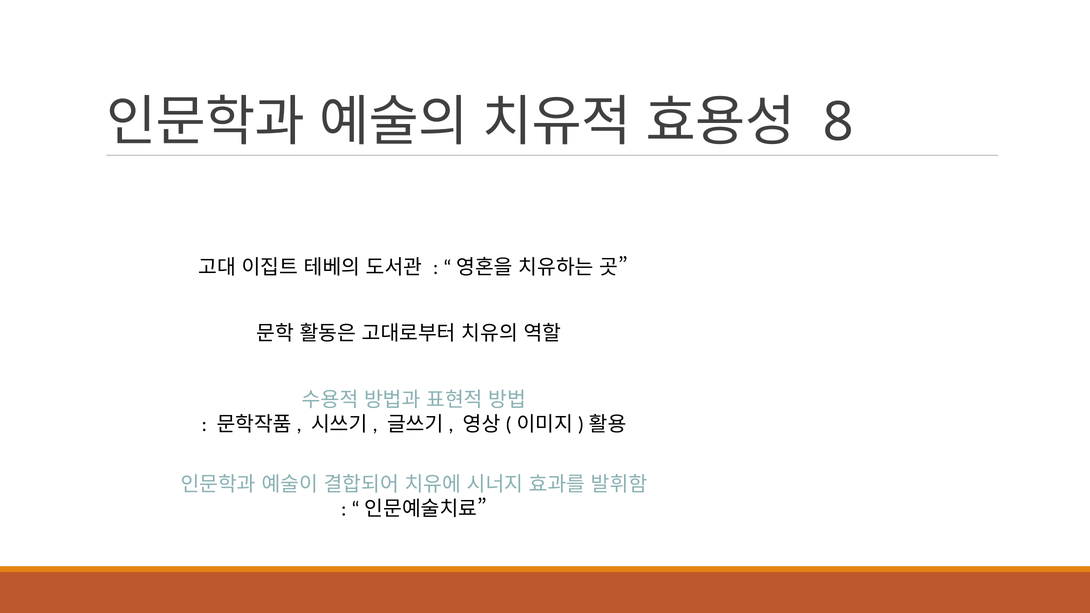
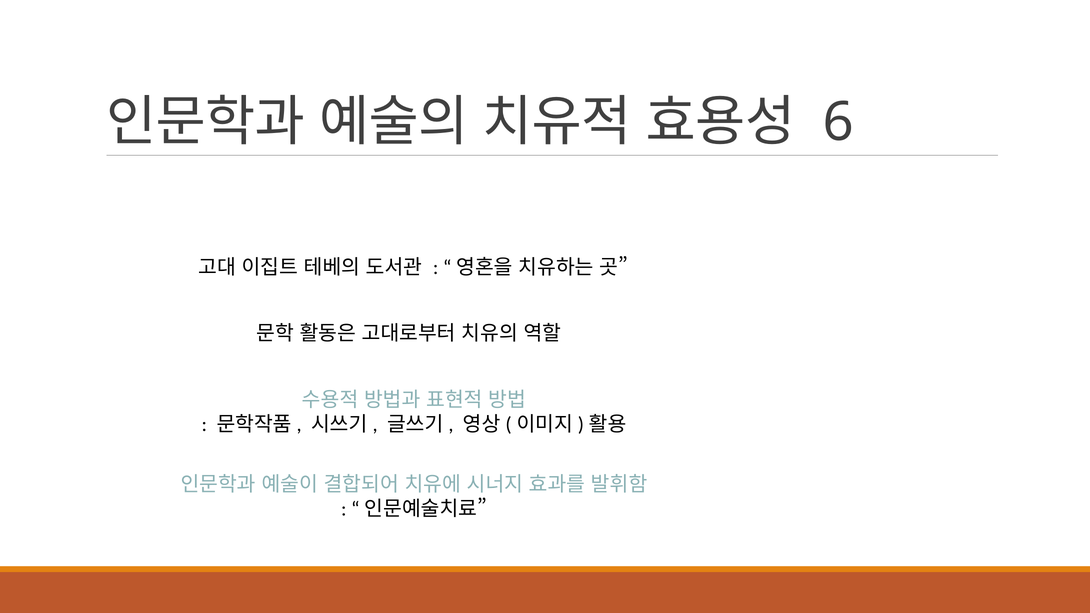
8: 8 -> 6 (839, 122)
